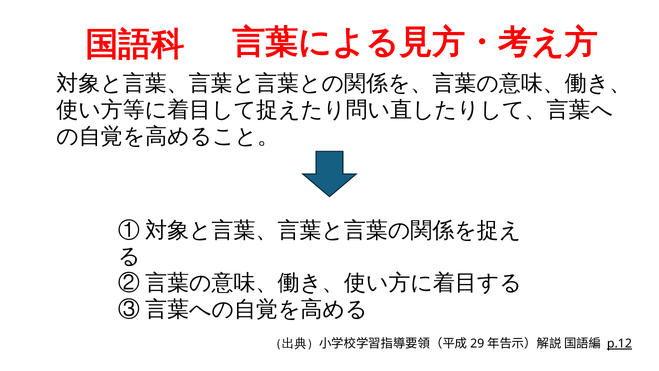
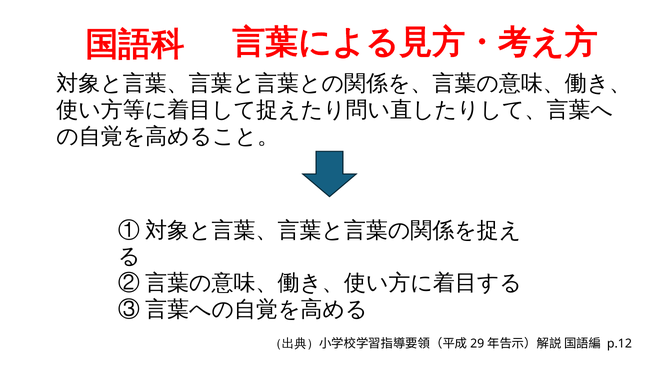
p.12 underline: present -> none (619, 343)
